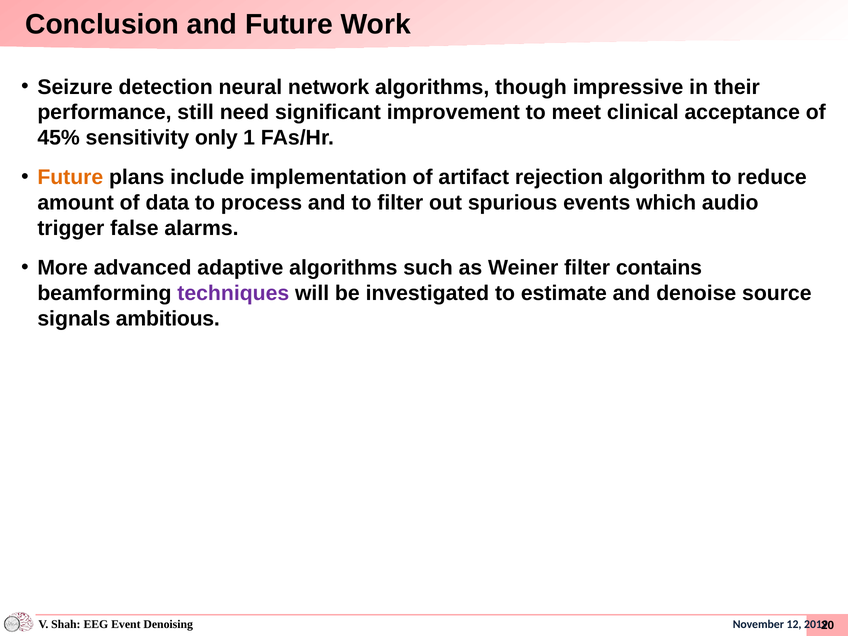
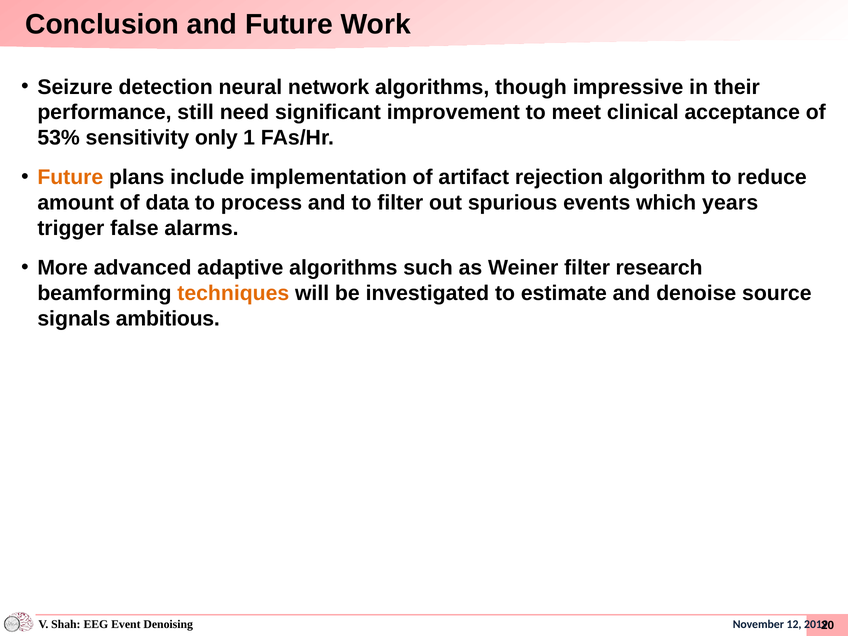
45%: 45% -> 53% (59, 138)
audio: audio -> years (730, 203)
contains: contains -> research (659, 268)
techniques colour: purple -> orange (233, 293)
